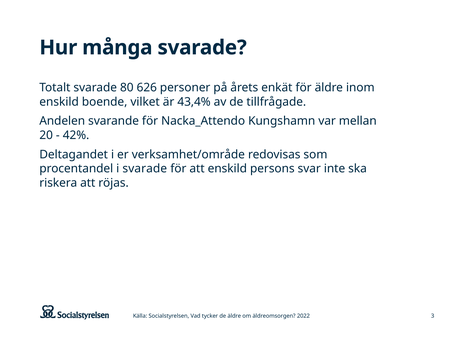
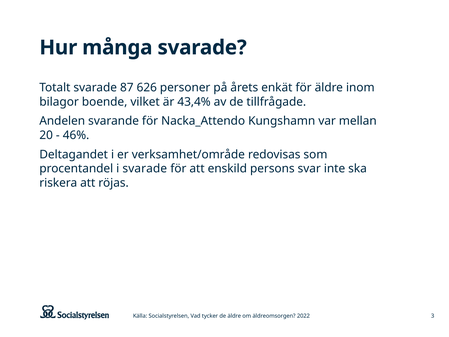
80: 80 -> 87 (127, 88)
enskild: enskild -> bilagor (59, 102)
42%: 42% -> 46% (76, 135)
